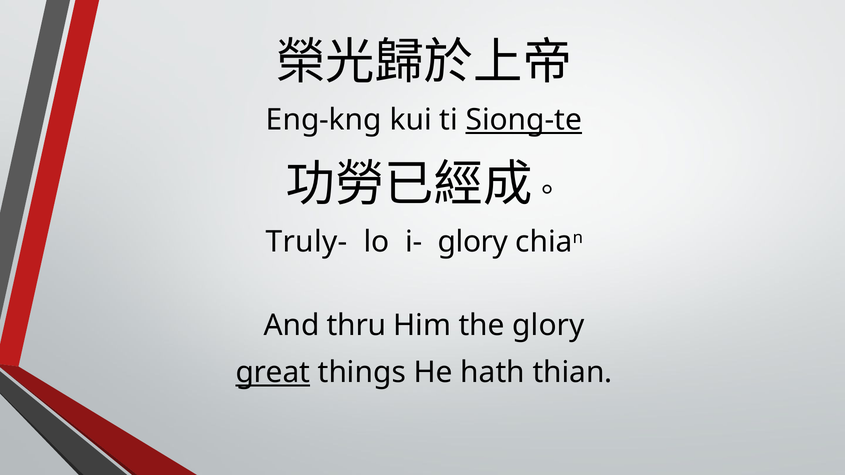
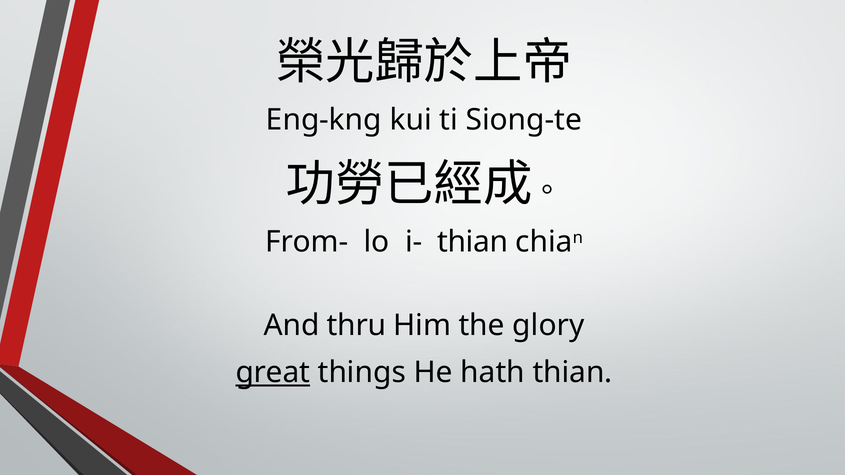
Siong-te underline: present -> none (524, 120)
Truly-: Truly- -> From- (307, 242)
i- glory: glory -> thian (473, 242)
